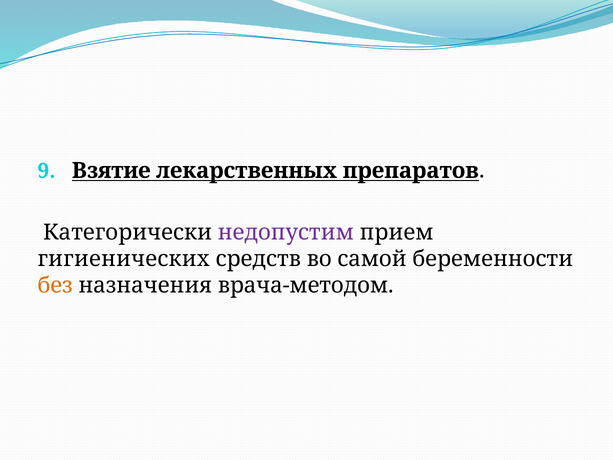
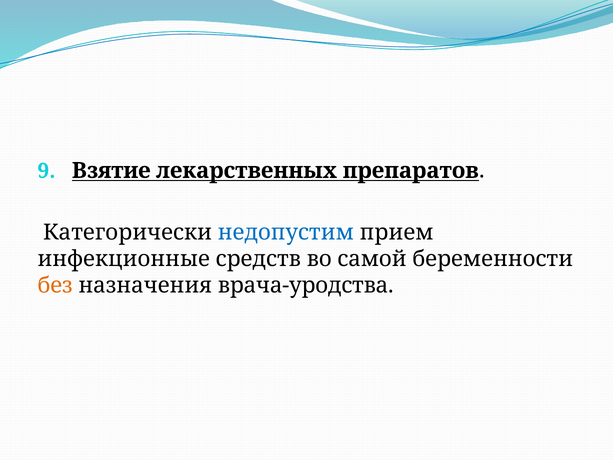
недопустим colour: purple -> blue (286, 232)
гигиенических: гигиенических -> инфекционные (124, 259)
врача-методом: врача-методом -> врача-уродства (306, 286)
